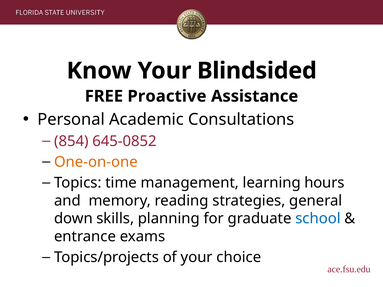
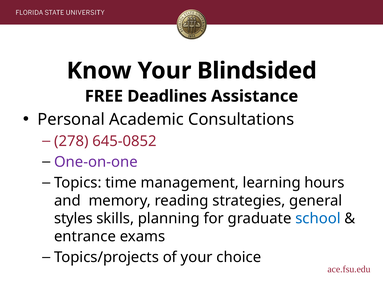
Proactive: Proactive -> Deadlines (167, 96)
854: 854 -> 278 (71, 141)
One-on-one colour: orange -> purple (96, 162)
down: down -> styles (73, 219)
